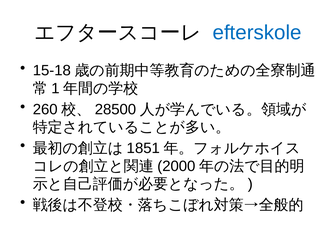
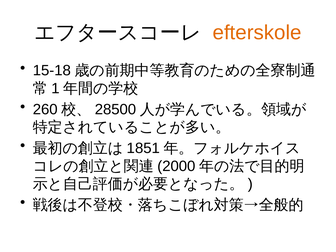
efterskole colour: blue -> orange (257, 33)
